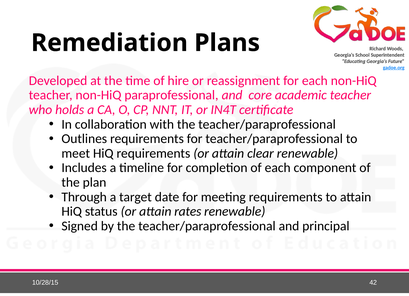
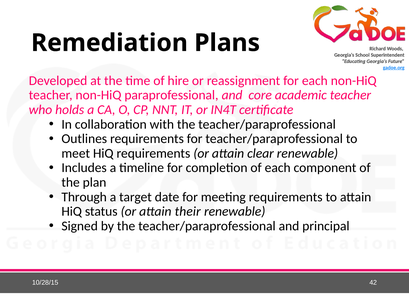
rates: rates -> their (188, 211)
